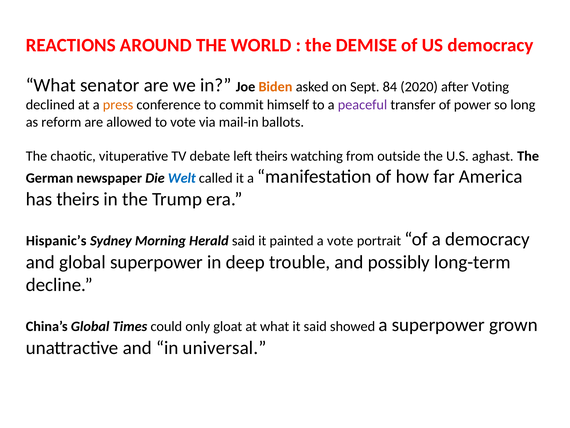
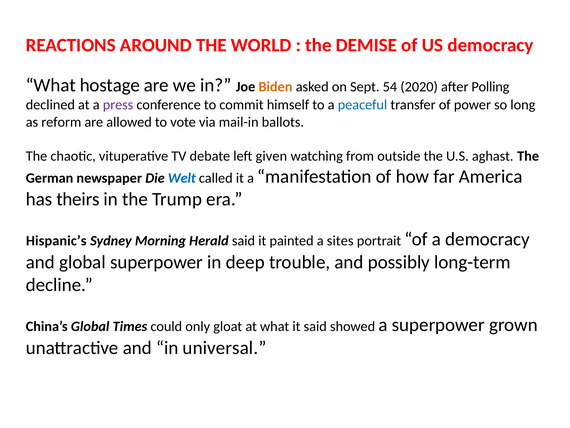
senator: senator -> hostage (110, 85)
84: 84 -> 54 (390, 87)
Voting: Voting -> Polling (490, 87)
press colour: orange -> purple (118, 105)
peaceful colour: purple -> blue (362, 105)
left theirs: theirs -> given (271, 156)
a vote: vote -> sites (340, 241)
